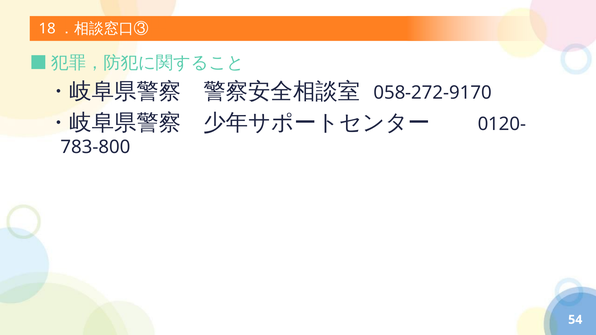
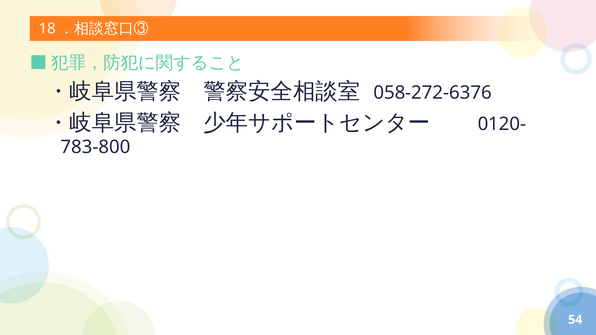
058-272-9170: 058-272-9170 -> 058-272-6376 (433, 93)
